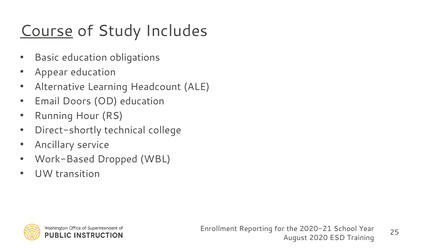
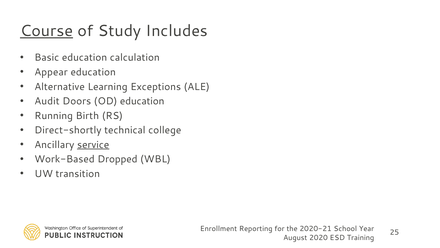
obligations: obligations -> calculation (135, 58)
Headcount: Headcount -> Exceptions (156, 86)
Email: Email -> Audit (47, 101)
Hour: Hour -> Birth (87, 115)
service underline: none -> present (93, 144)
